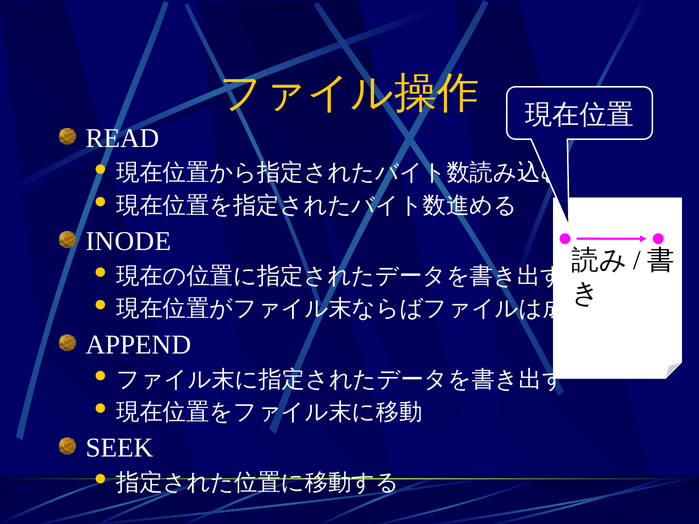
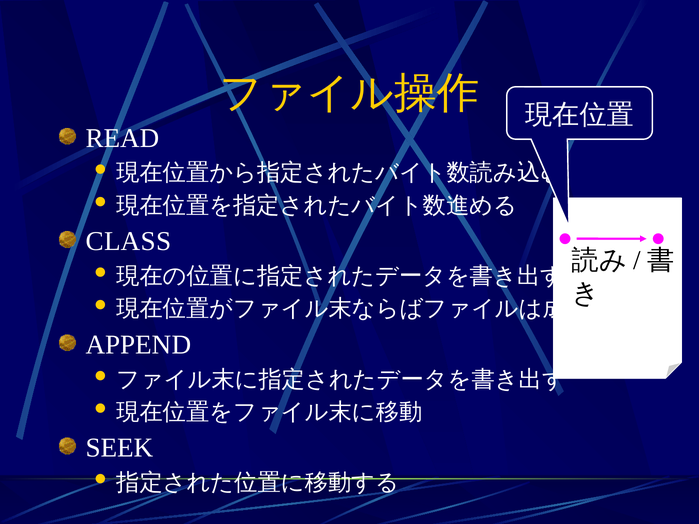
INODE: INODE -> CLASS (128, 242)
